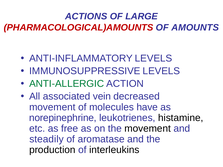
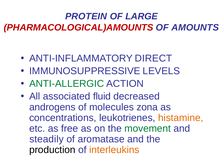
ACTIONS: ACTIONS -> PROTEIN (86, 16)
ANTI-INFLAMMATORY LEVELS: LEVELS -> DIRECT (153, 58)
vein: vein -> fluid (102, 97)
movement: movement -> androgens (52, 107)
have: have -> zona (147, 107)
norepinephrine: norepinephrine -> concentrations (63, 118)
histamine colour: black -> orange (181, 118)
movement colour: black -> green (148, 129)
interleukins colour: black -> orange (114, 150)
